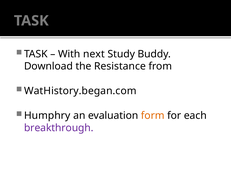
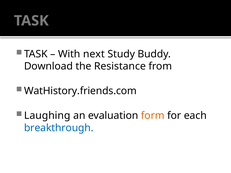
WatHistory.began.com: WatHistory.began.com -> WatHistory.friends.com (80, 91)
Humphry: Humphry -> Laughing (47, 116)
breakthrough colour: purple -> blue (59, 128)
